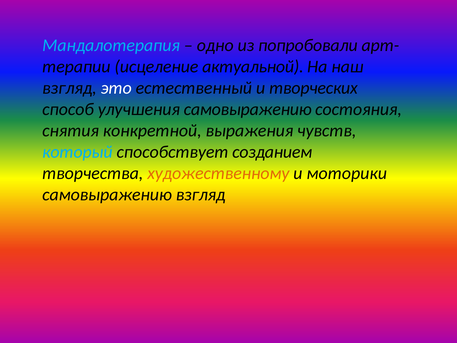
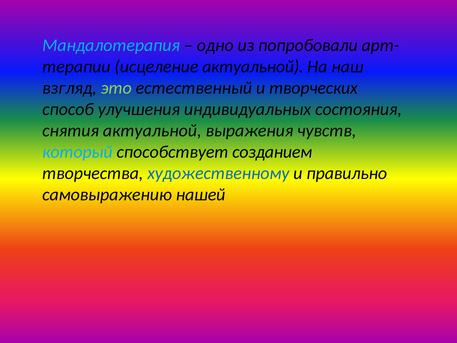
это colour: white -> light green (116, 88)
улучшения самовыражению: самовыражению -> индивидуальных (248, 109)
снятия конкретной: конкретной -> актуальной (152, 131)
художественному colour: orange -> blue (218, 173)
моторики: моторики -> правильно (347, 173)
самовыражению взгляд: взгляд -> нашей (201, 195)
